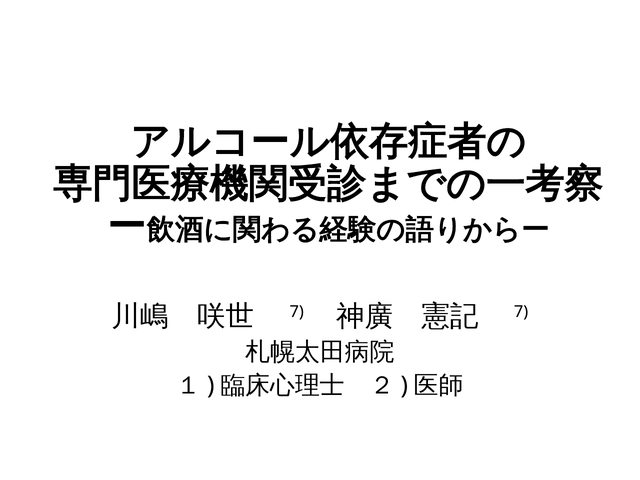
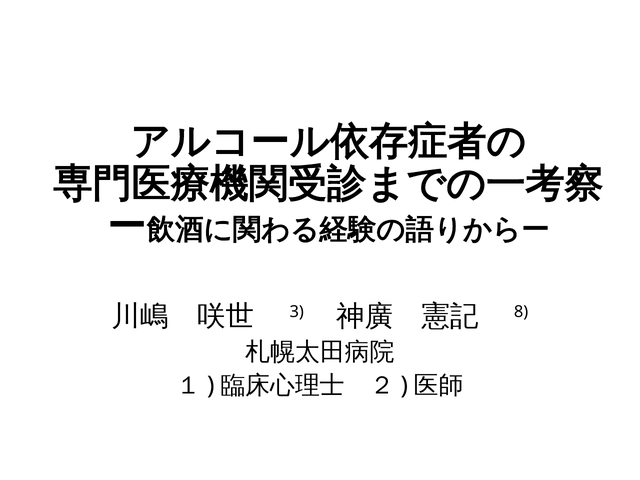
7: 7 -> 3 (297, 312)
7: 7 -> 8 (521, 312)
